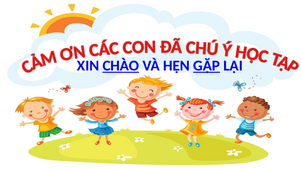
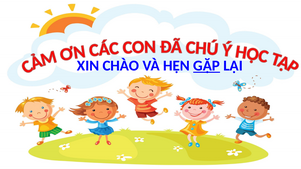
CHÀO underline: present -> none (121, 66)
